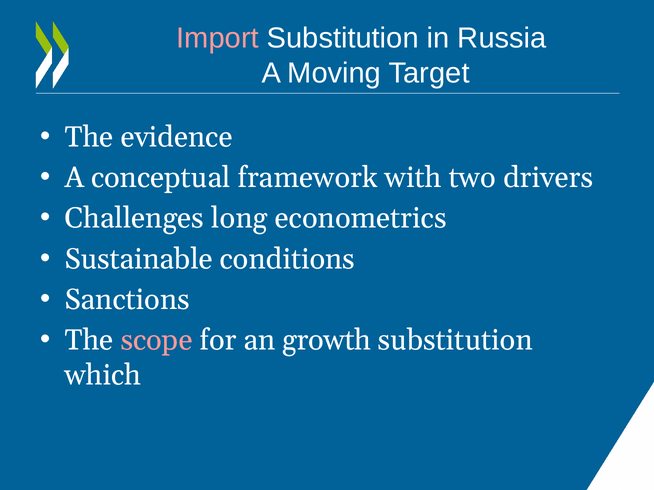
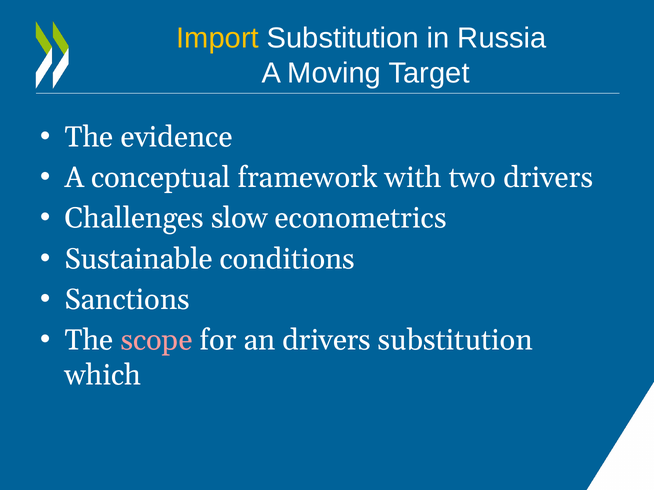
Import colour: pink -> yellow (218, 38)
long: long -> slow (240, 219)
an growth: growth -> drivers (327, 341)
